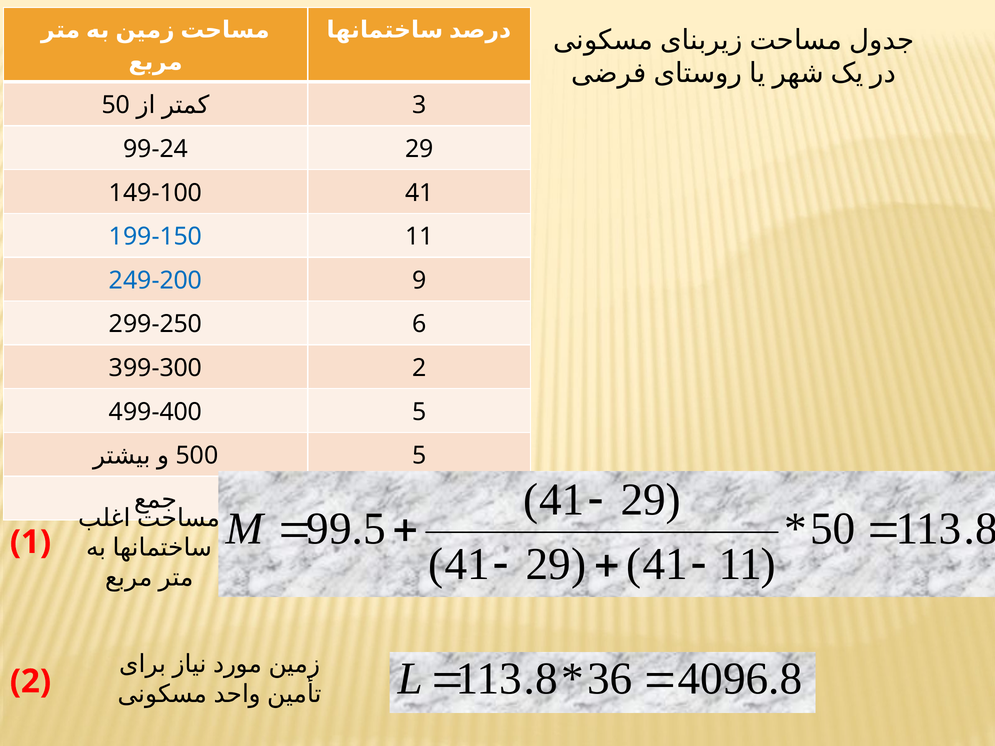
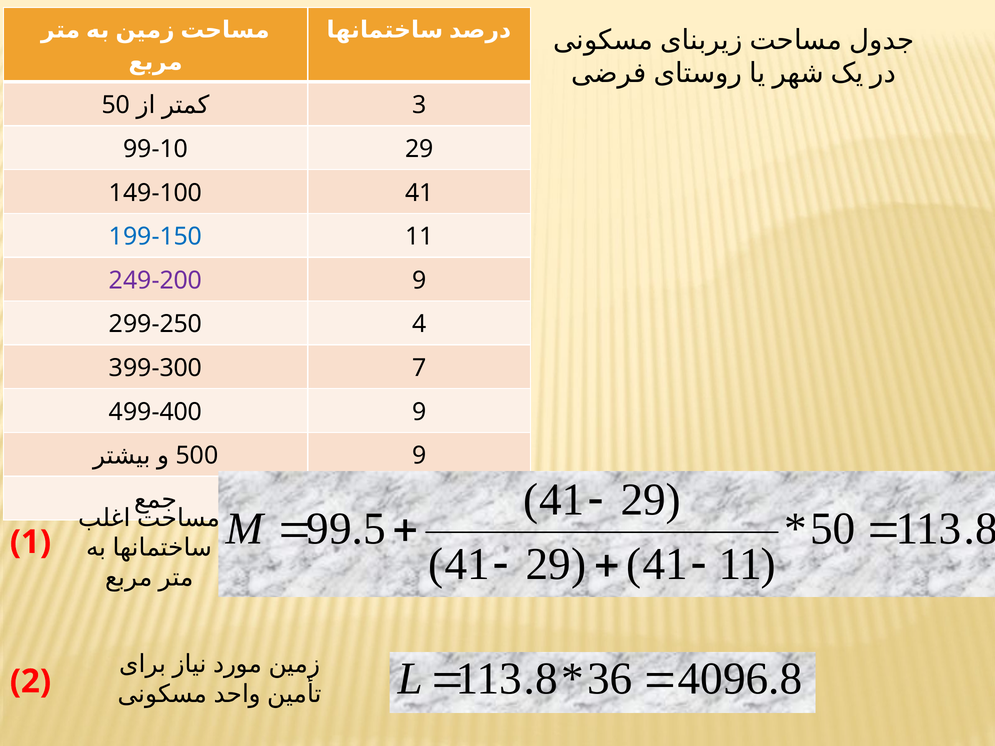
99-24: 99-24 -> 99-10 (156, 149)
249-200 colour: blue -> purple (156, 281)
6: 6 -> 4 (419, 324)
399-300 2: 2 -> 7 (419, 368)
499-400 5: 5 -> 9 (419, 412)
5: 5 -> 9 (419, 456)
